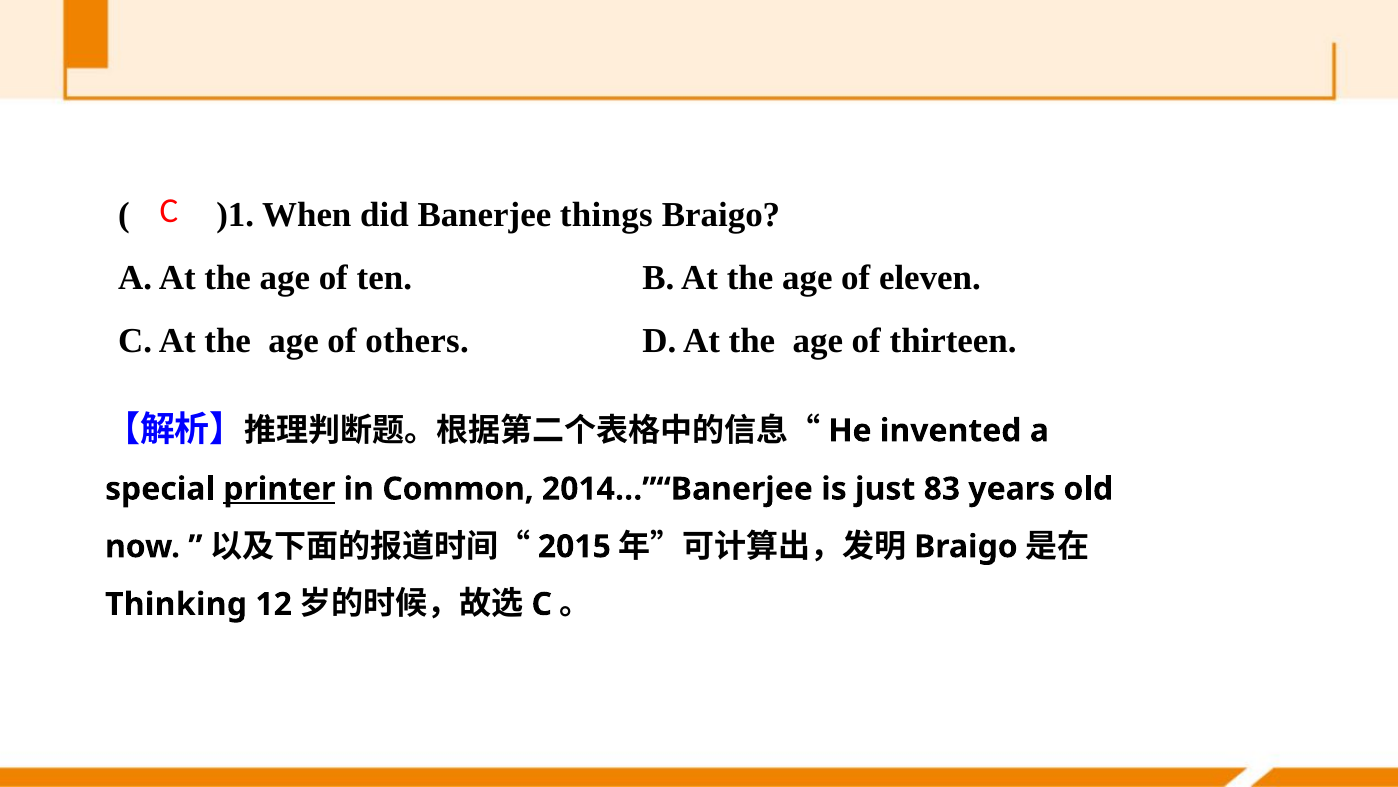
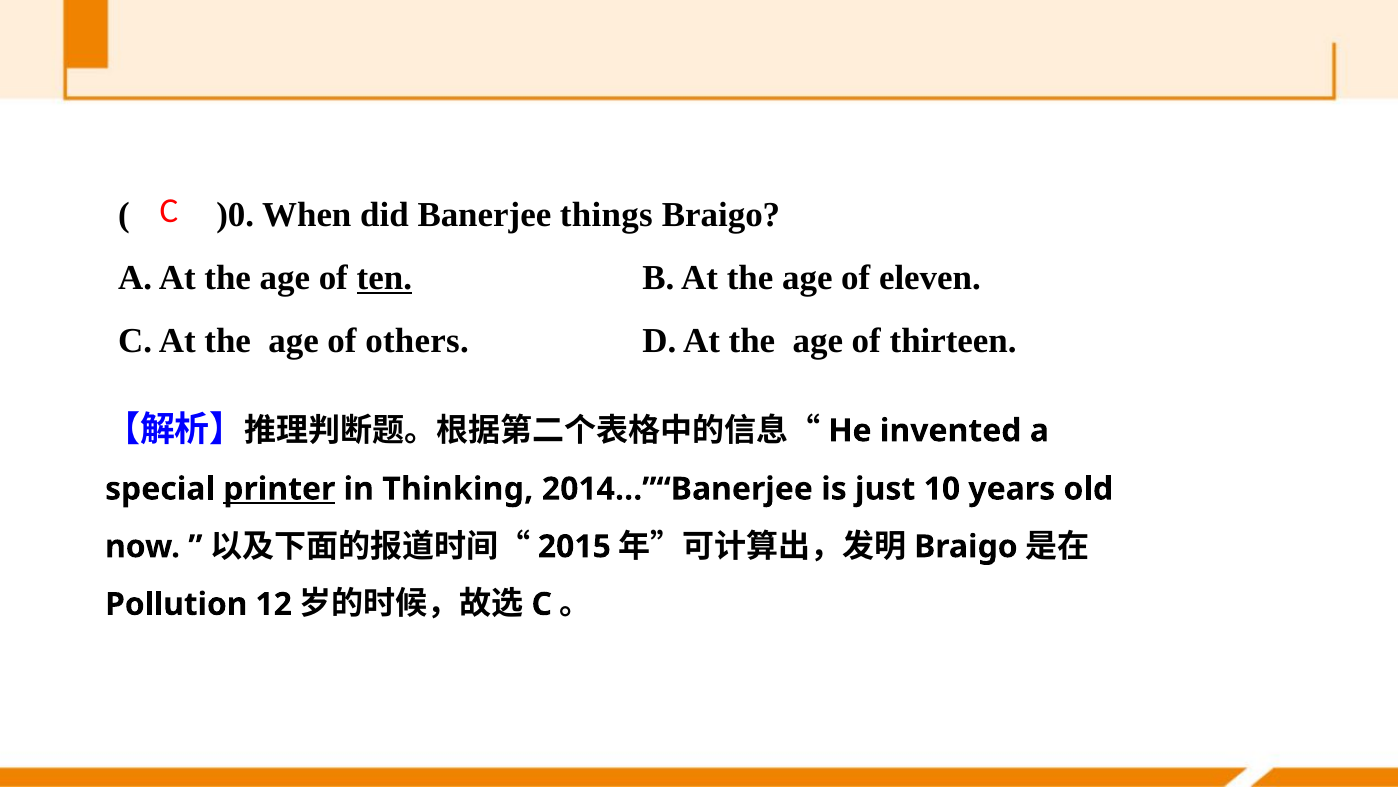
)1: )1 -> )0 (235, 215)
ten underline: none -> present (384, 278)
Common: Common -> Thinking (458, 489)
83: 83 -> 10 (942, 489)
Thinking: Thinking -> Pollution (176, 604)
